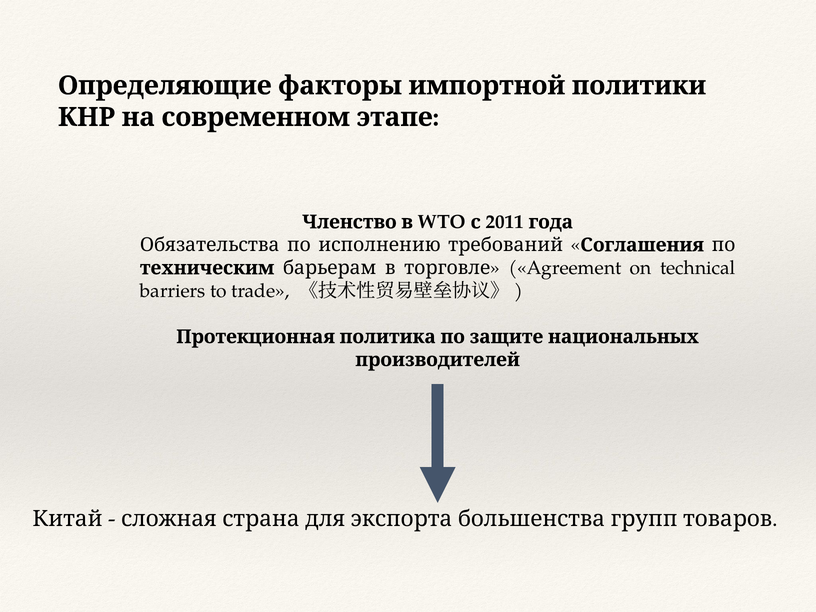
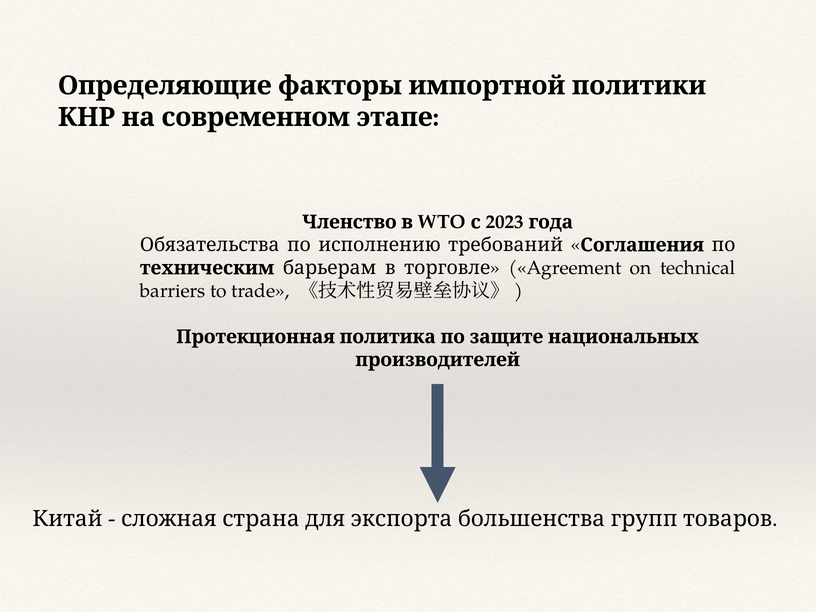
2011: 2011 -> 2023 (505, 222)
